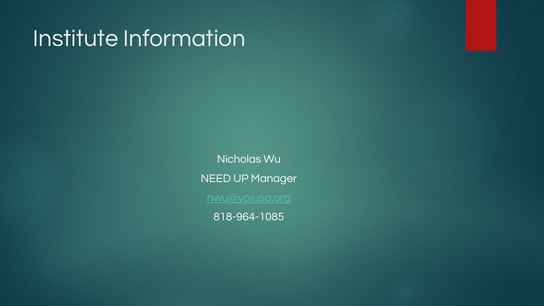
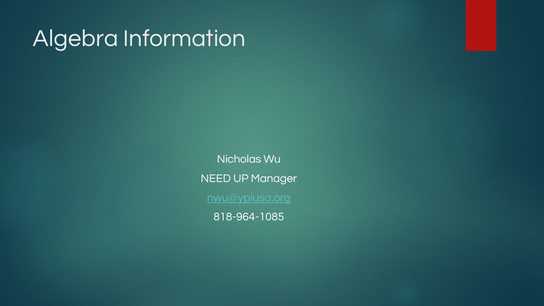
Institute: Institute -> Algebra (76, 38)
